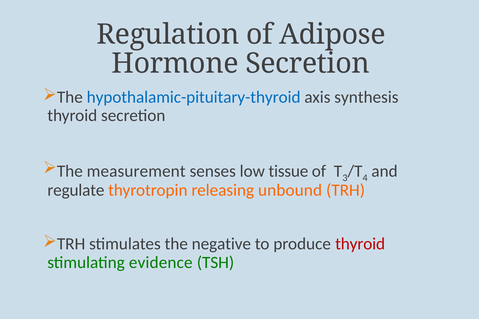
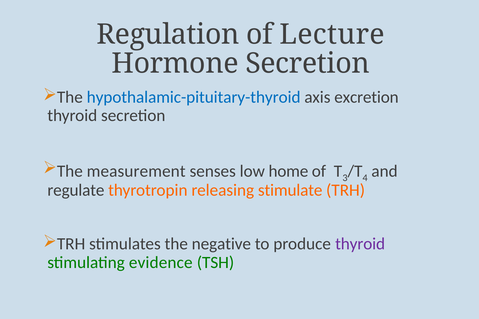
Adipose: Adipose -> Lecture (332, 35)
synthesis: synthesis -> excretion (366, 97)
tissue: tissue -> home (288, 171)
unbound: unbound -> stimulate (290, 191)
thyroid colour: red -> purple (360, 244)
